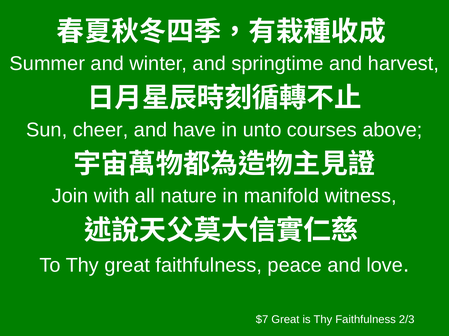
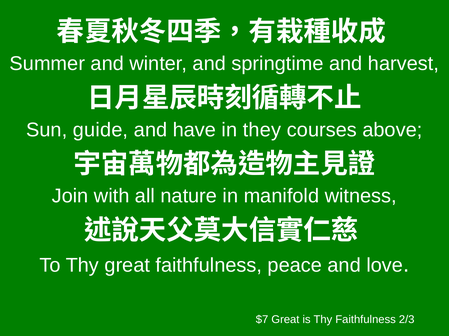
cheer: cheer -> guide (101, 130)
unto: unto -> they (262, 130)
